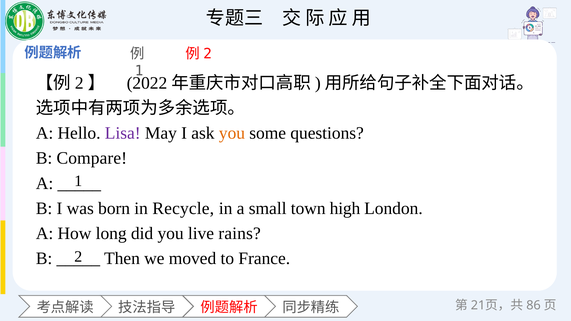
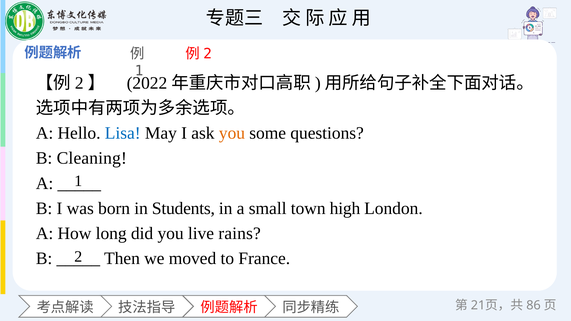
Lisa colour: purple -> blue (123, 133)
Compare: Compare -> Cleaning (92, 158)
Recycle: Recycle -> Students (183, 209)
